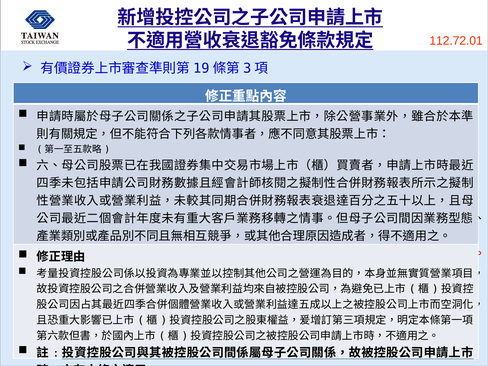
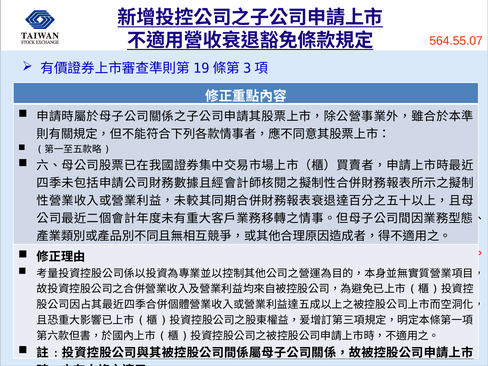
112.72.01: 112.72.01 -> 564.55.07 (456, 41)
